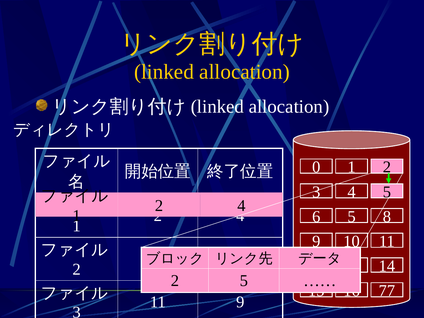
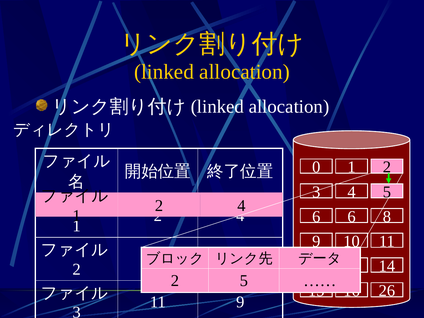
6 5: 5 -> 6 (352, 217)
77: 77 -> 26 (387, 291)
